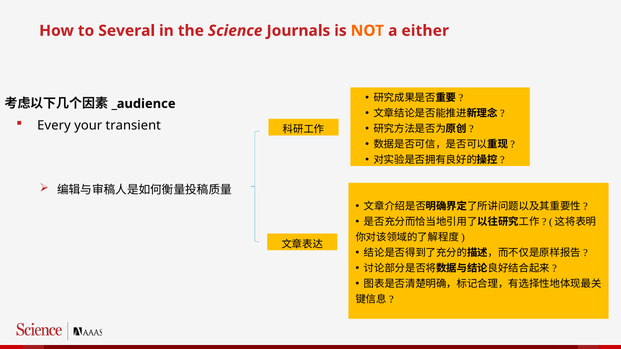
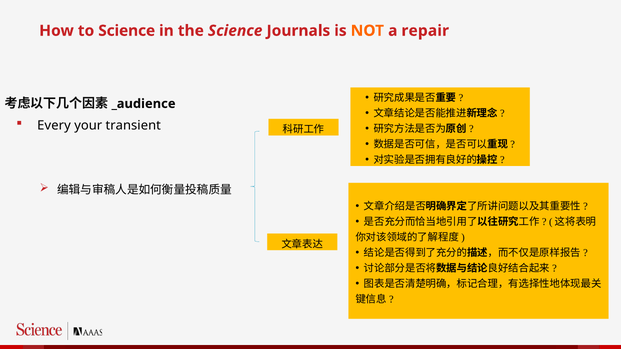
to Several: Several -> Science (127, 31)
either: either -> repair (425, 31)
